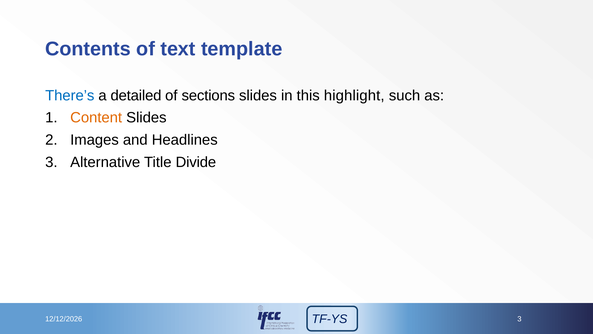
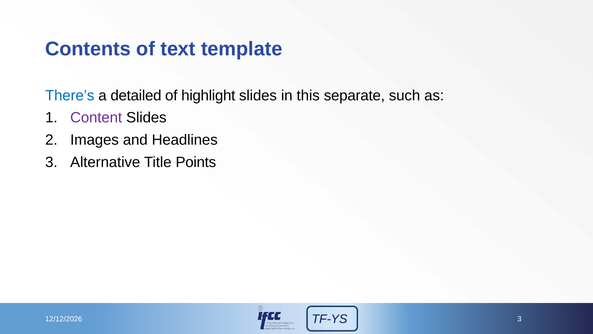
sections: sections -> highlight (208, 95)
highlight: highlight -> separate (354, 95)
Content colour: orange -> purple (96, 118)
Divide: Divide -> Points (196, 162)
